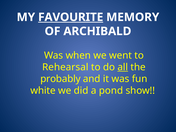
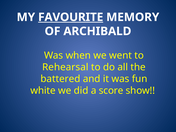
all underline: present -> none (123, 67)
probably: probably -> battered (60, 79)
pond: pond -> score (111, 91)
